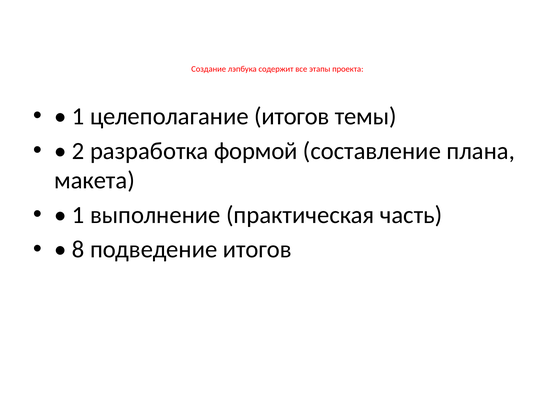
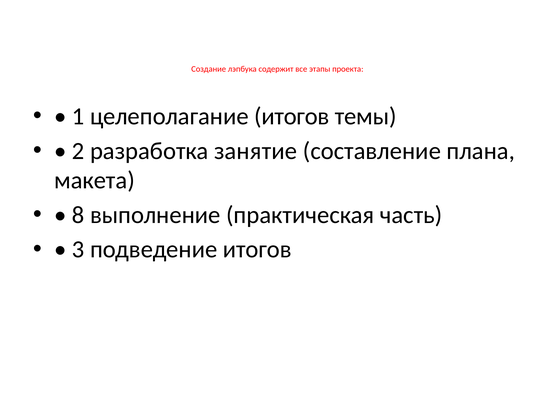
формой: формой -> занятие (256, 151)
1: 1 -> 8 (78, 215)
8: 8 -> 3 (78, 250)
